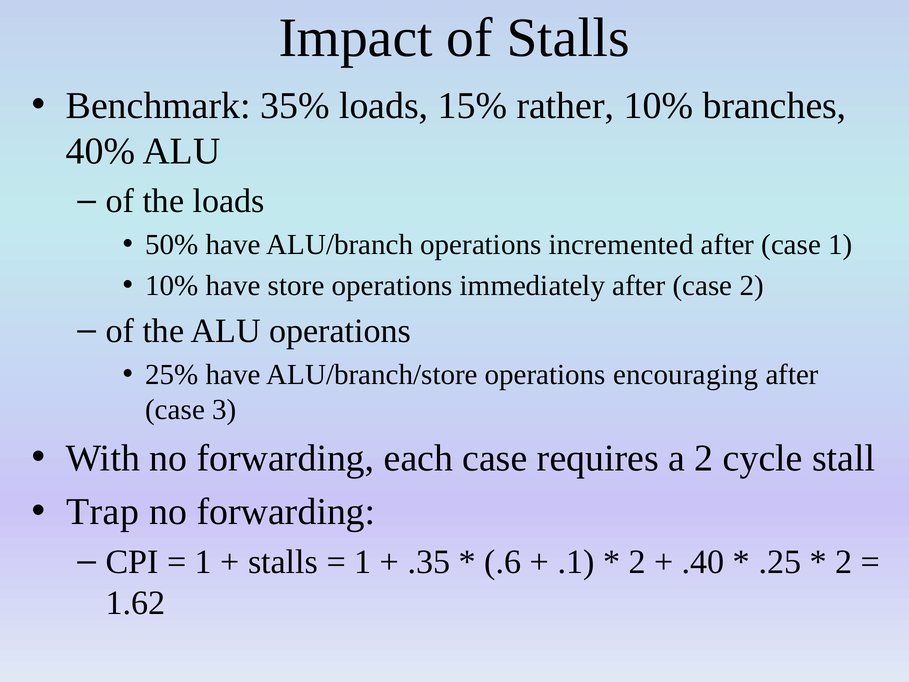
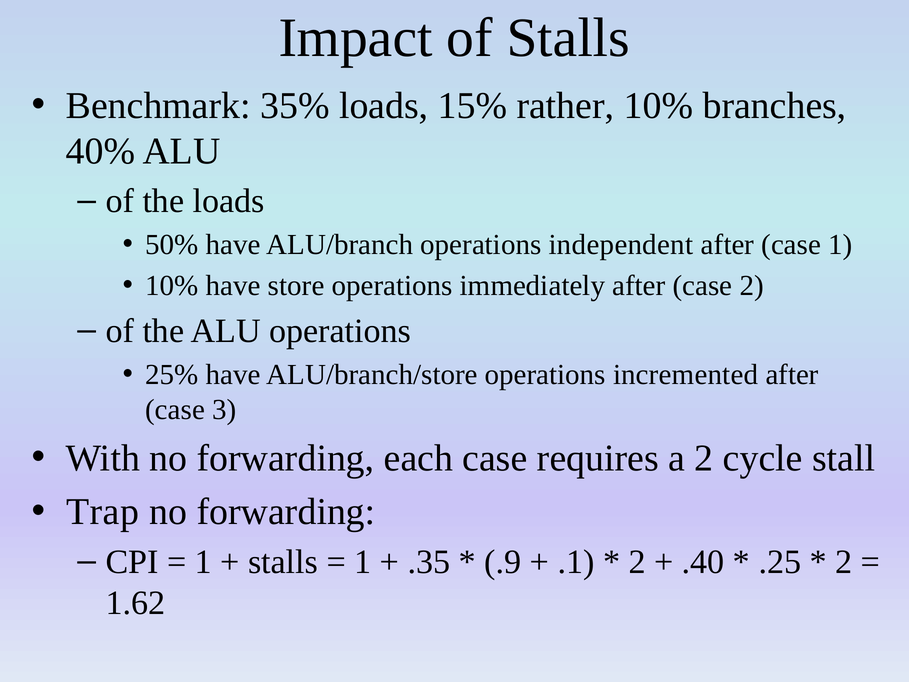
incremented: incremented -> independent (621, 245)
encouraging: encouraging -> incremented (686, 374)
.6: .6 -> .9 (503, 562)
